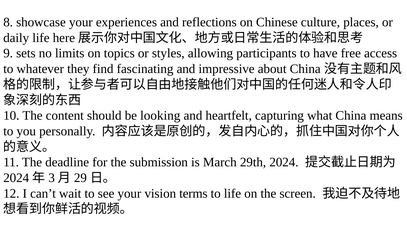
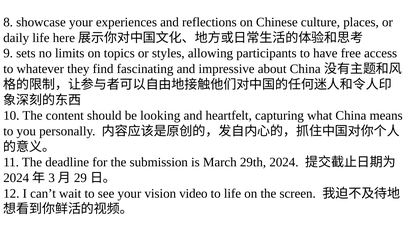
terms: terms -> video (193, 194)
